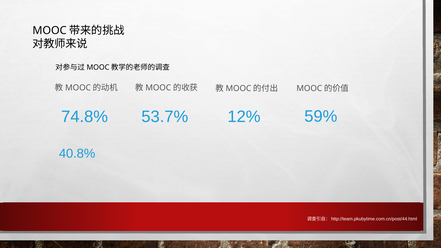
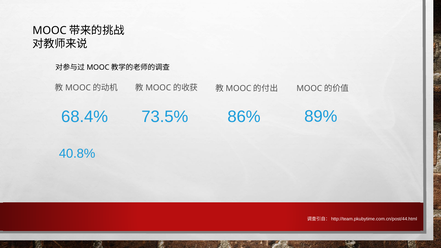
59%: 59% -> 89% (321, 117)
74.8%: 74.8% -> 68.4% (85, 117)
53.7%: 53.7% -> 73.5% (165, 117)
12%: 12% -> 86% (244, 117)
